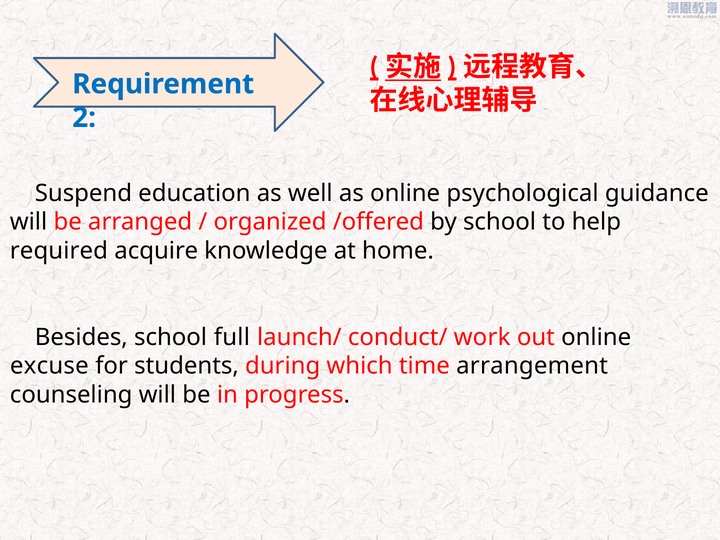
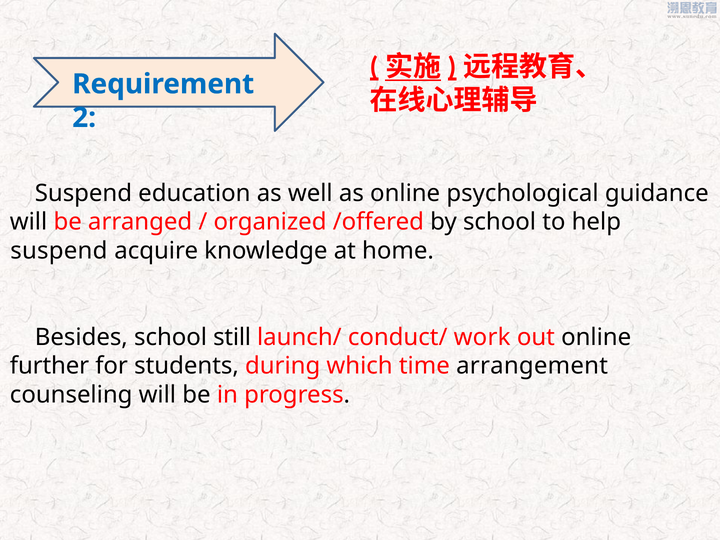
required: required -> suspend (59, 251)
full: full -> still (232, 337)
excuse: excuse -> further (50, 366)
